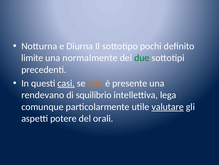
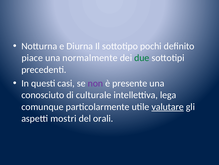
limite: limite -> piace (32, 58)
casi underline: present -> none (66, 83)
non colour: orange -> purple (95, 83)
rendevano: rendevano -> conosciuto (43, 95)
squilibrio: squilibrio -> culturale (94, 95)
potere: potere -> mostri (63, 118)
